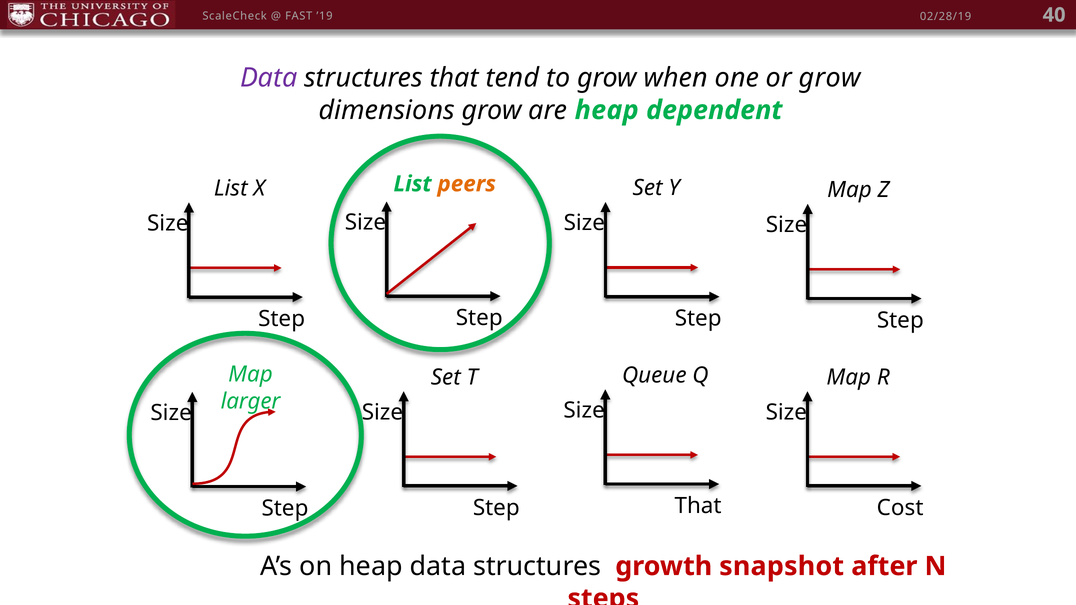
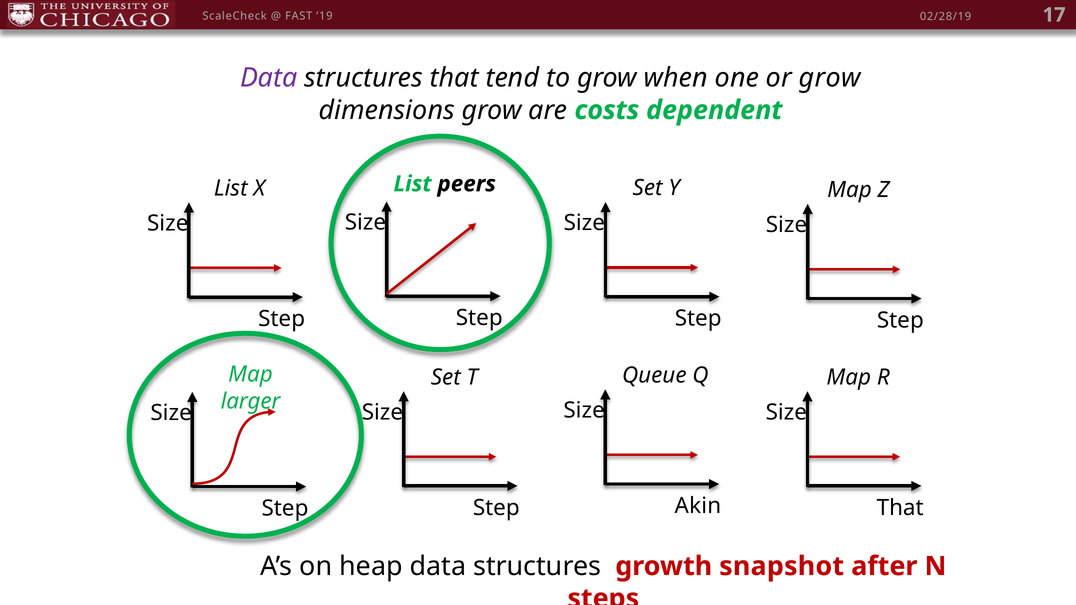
40: 40 -> 17 (1054, 15)
are heap: heap -> costs (607, 110)
peers colour: orange -> black (467, 184)
That: That -> Akin (698, 506)
Cost: Cost -> That (900, 508)
